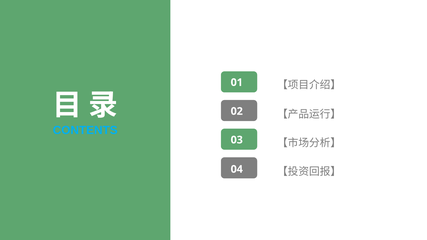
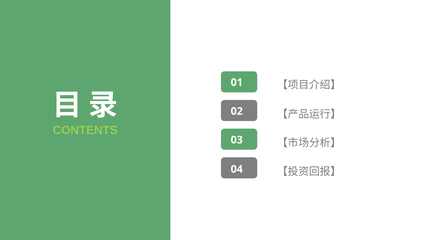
CONTENTS colour: light blue -> light green (85, 130)
